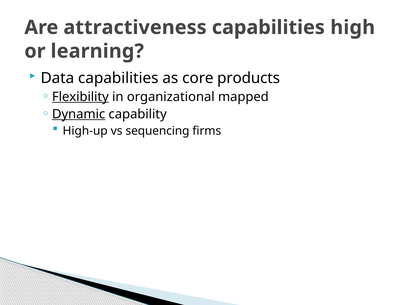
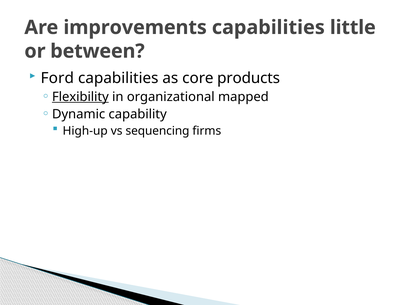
attractiveness: attractiveness -> improvements (135, 27)
high: high -> little (353, 27)
learning: learning -> between (97, 51)
Data: Data -> Ford (57, 78)
Dynamic underline: present -> none (79, 114)
